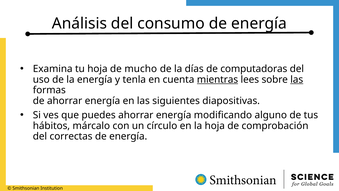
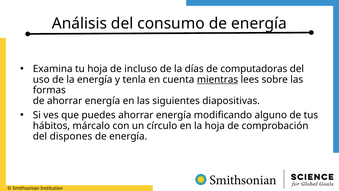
mucho: mucho -> incluso (141, 69)
las underline: present -> none (297, 79)
correctas: correctas -> dispones (71, 136)
